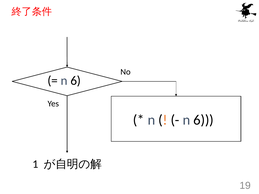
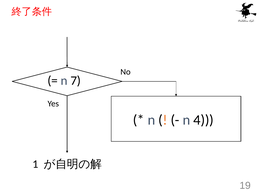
6: 6 -> 7 (76, 81)
6: 6 -> 4 (204, 120)
